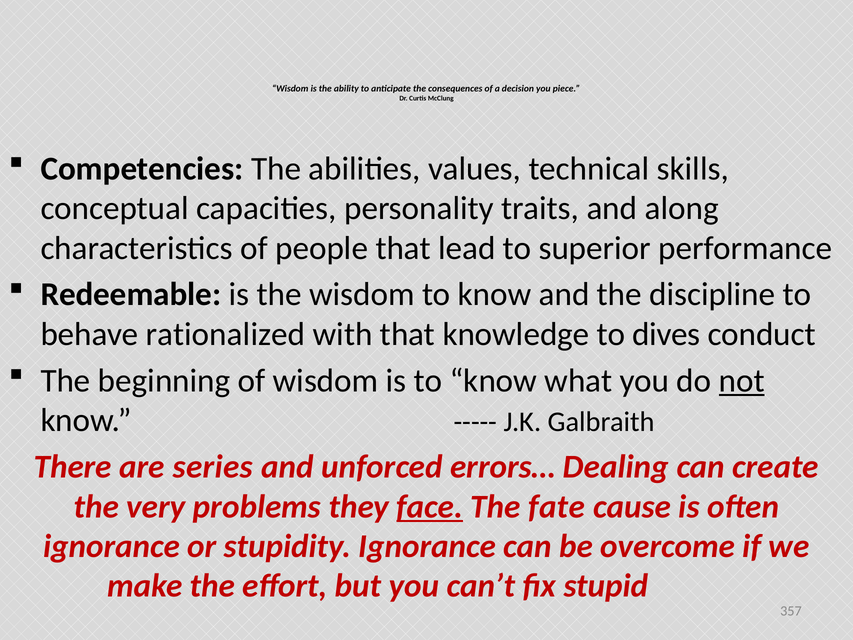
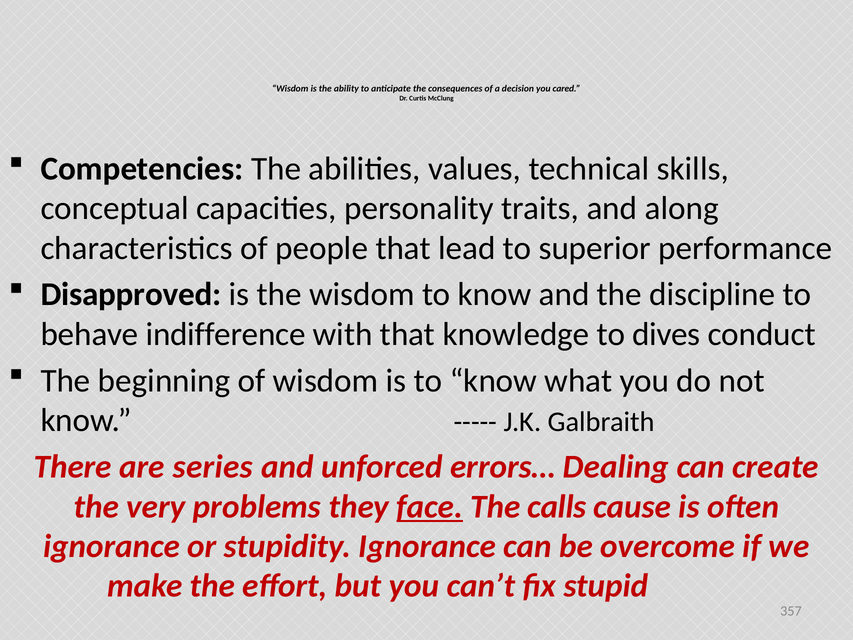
piece: piece -> cared (567, 89)
Redeemable: Redeemable -> Disapproved (131, 294)
rationalized: rationalized -> indifference (226, 334)
not underline: present -> none (742, 381)
fate: fate -> calls (557, 506)
